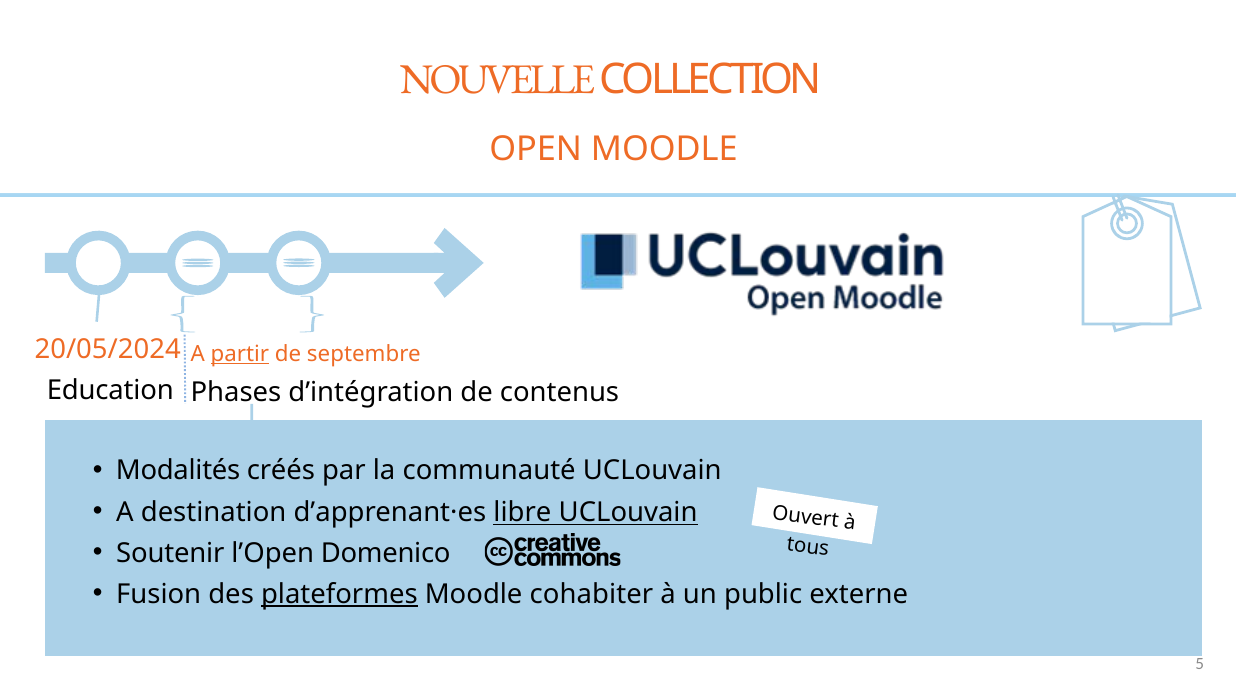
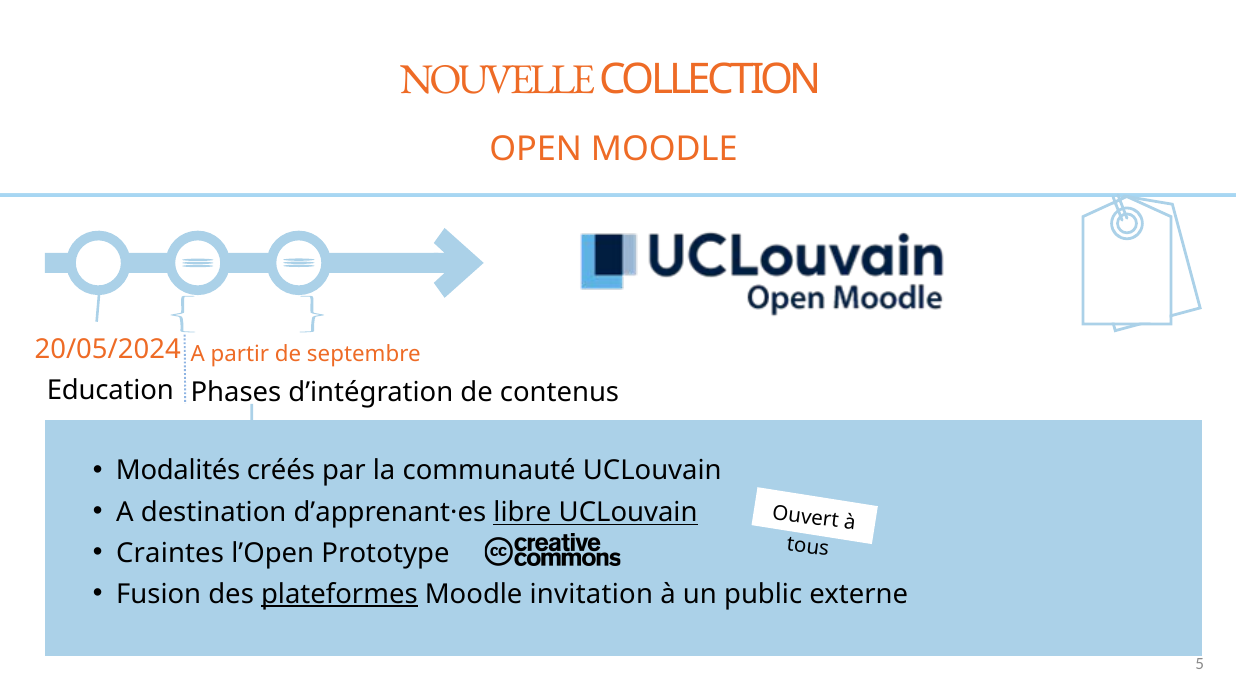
partir underline: present -> none (240, 354)
Soutenir: Soutenir -> Craintes (170, 553)
Domenico: Domenico -> Prototype (385, 553)
cohabiter: cohabiter -> invitation (591, 595)
